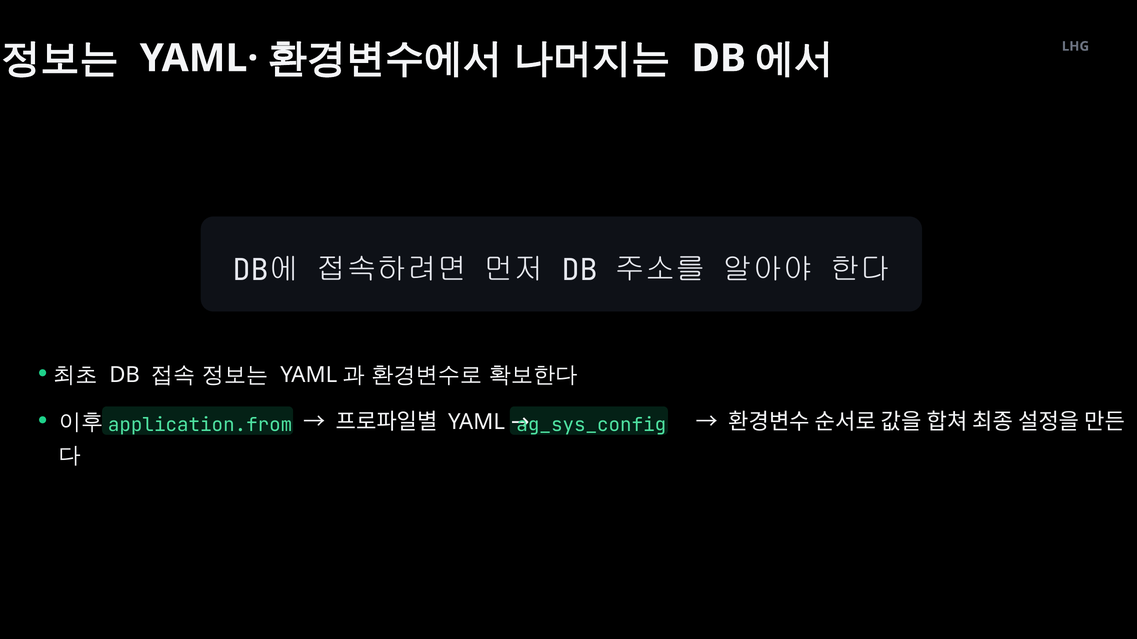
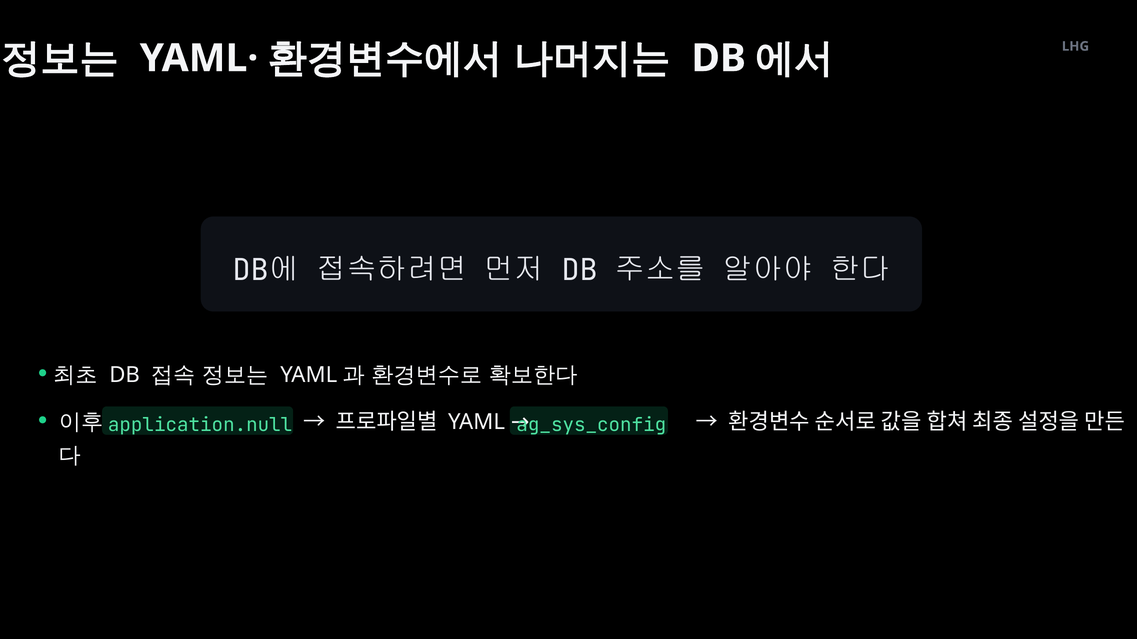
application.from: application.from -> application.null (200, 425)
